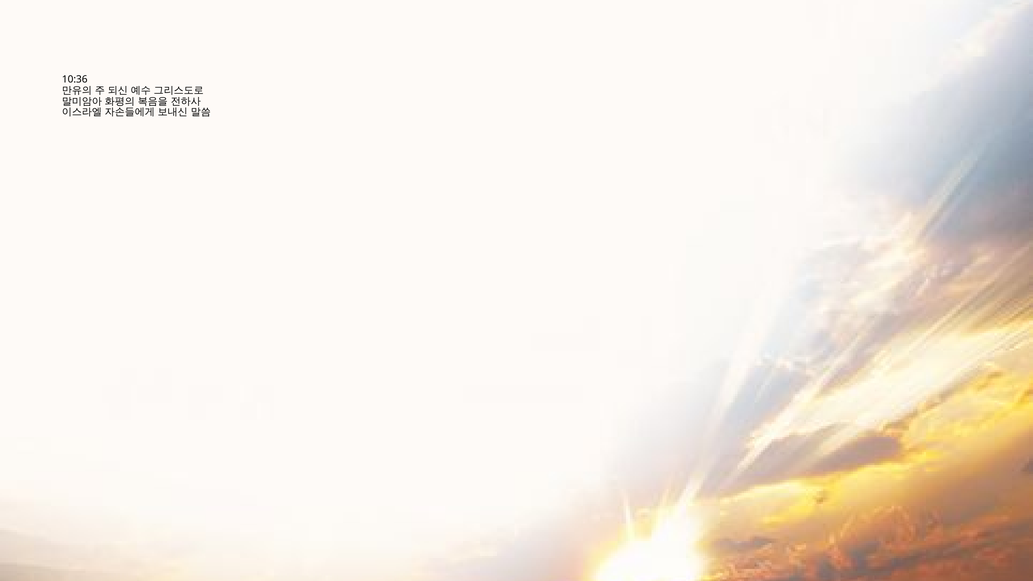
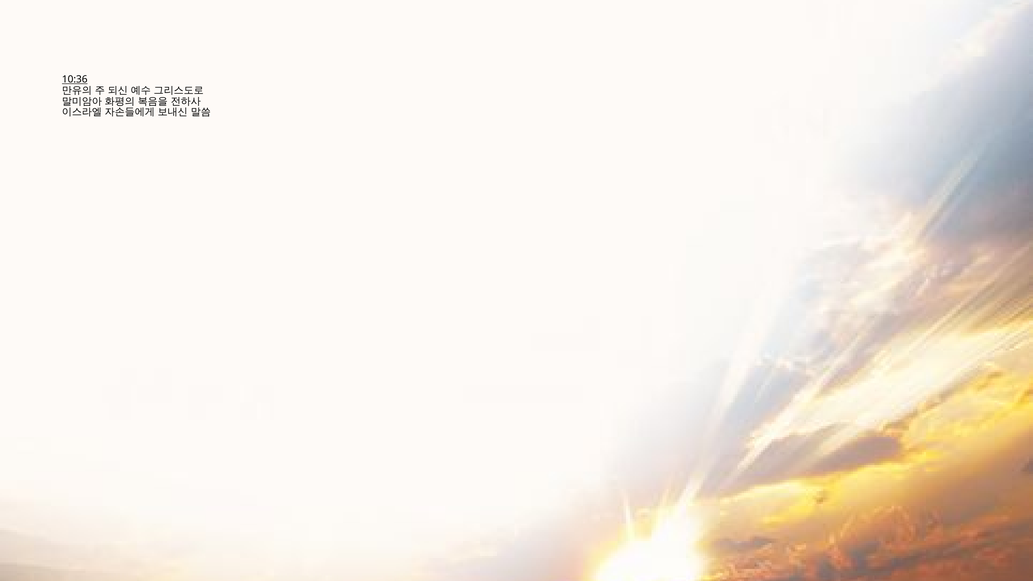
10:36 underline: none -> present (75, 80)
